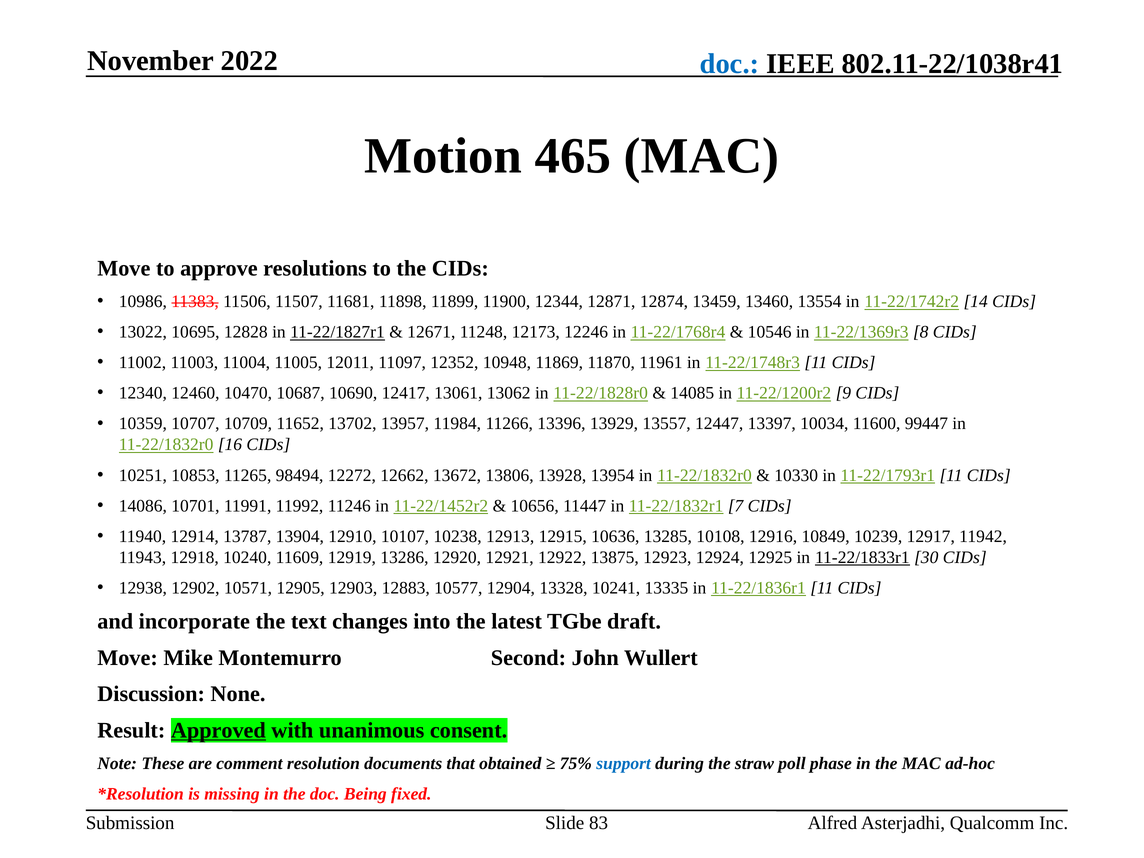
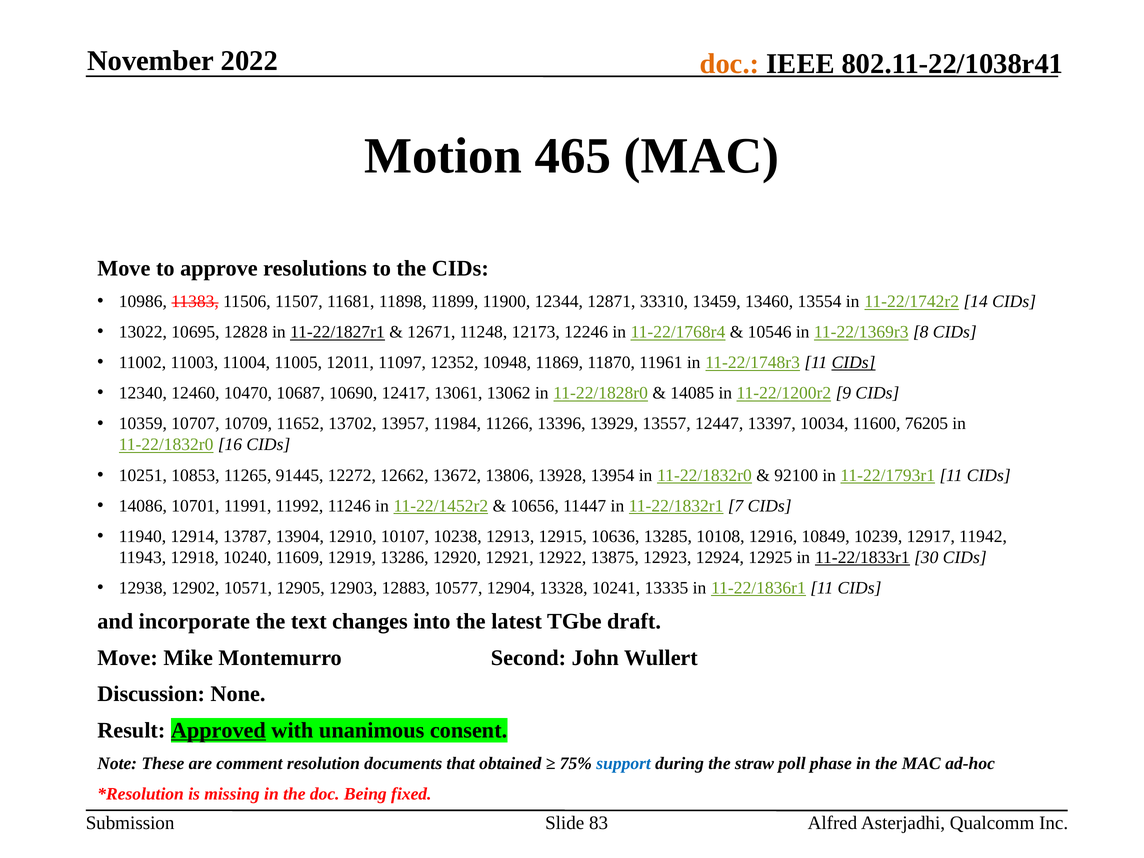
doc colour: blue -> orange (730, 64)
12874: 12874 -> 33310 (664, 302)
CIDs underline: none -> present (854, 363)
99447: 99447 -> 76205 (926, 424)
98494: 98494 -> 91445 (300, 475)
10330: 10330 -> 92100 (796, 475)
